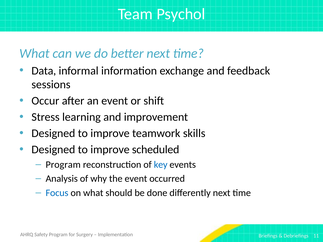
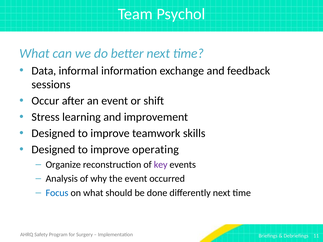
scheduled: scheduled -> operating (156, 150)
Program: Program -> Organize (63, 165)
key colour: blue -> purple (161, 165)
